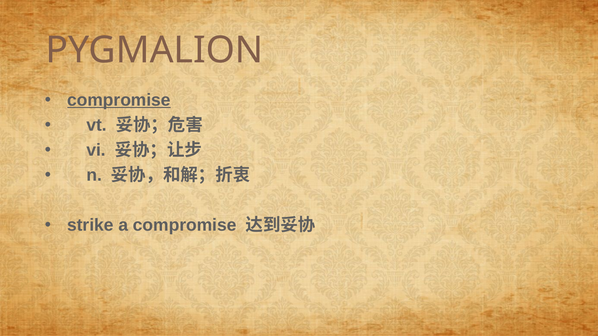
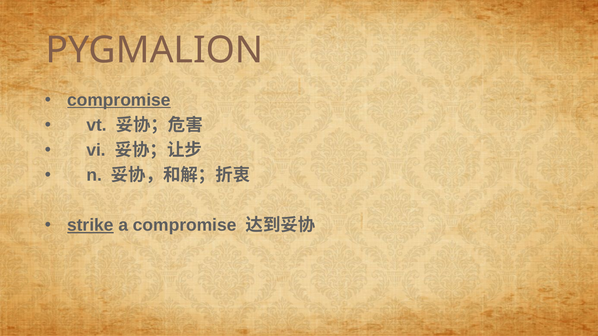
strike underline: none -> present (90, 225)
